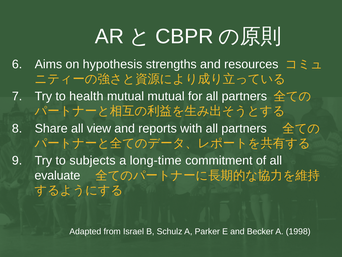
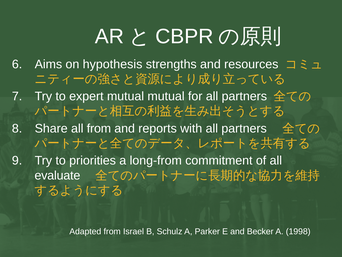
health: health -> expert (86, 96)
all view: view -> from (99, 128)
subjects: subjects -> priorities (93, 160)
long-time: long-time -> long-from (156, 160)
